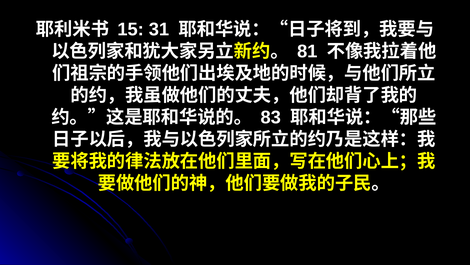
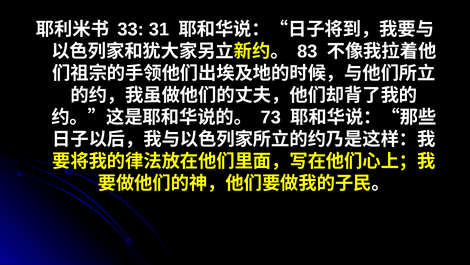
15: 15 -> 33 (131, 29)
81: 81 -> 83 (307, 51)
83: 83 -> 73 (271, 117)
